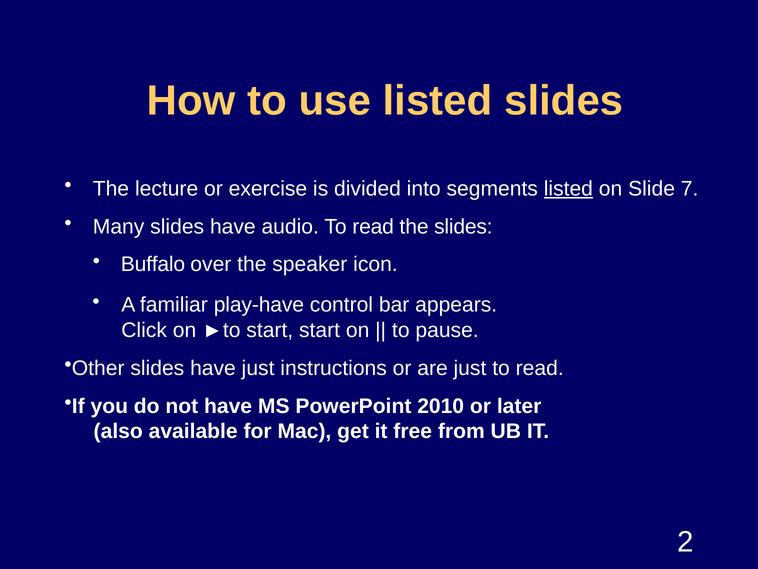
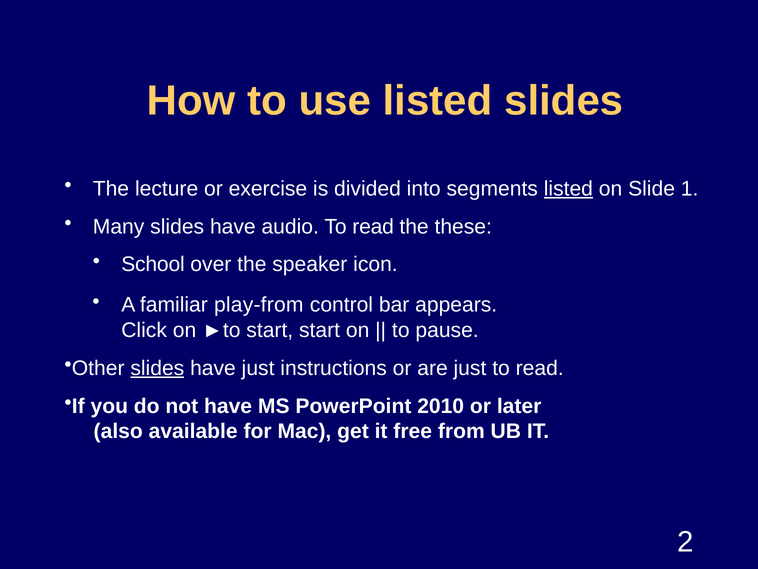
7: 7 -> 1 (690, 188)
the slides: slides -> these (463, 226)
Buffalo: Buffalo -> School (153, 264)
play-have: play-have -> play-from (259, 305)
slides underline: none -> present (157, 368)
